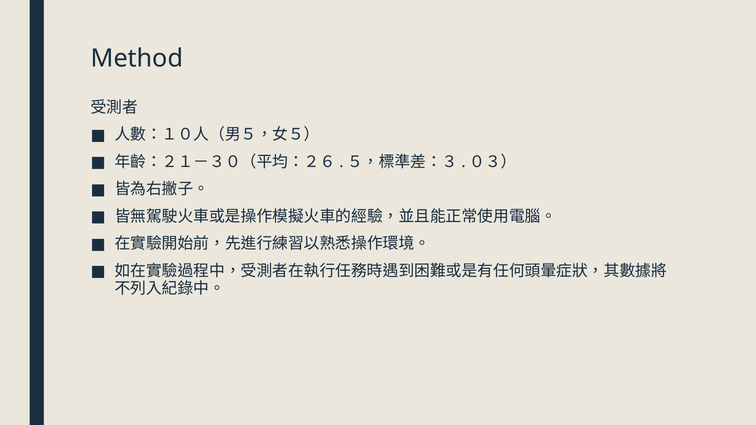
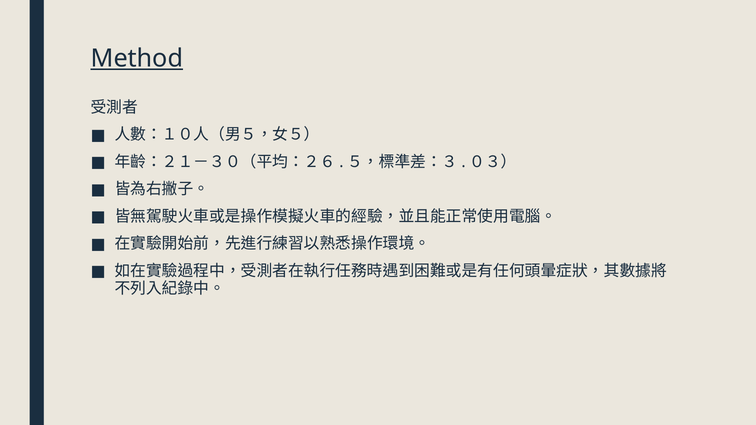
Method underline: none -> present (137, 59)
